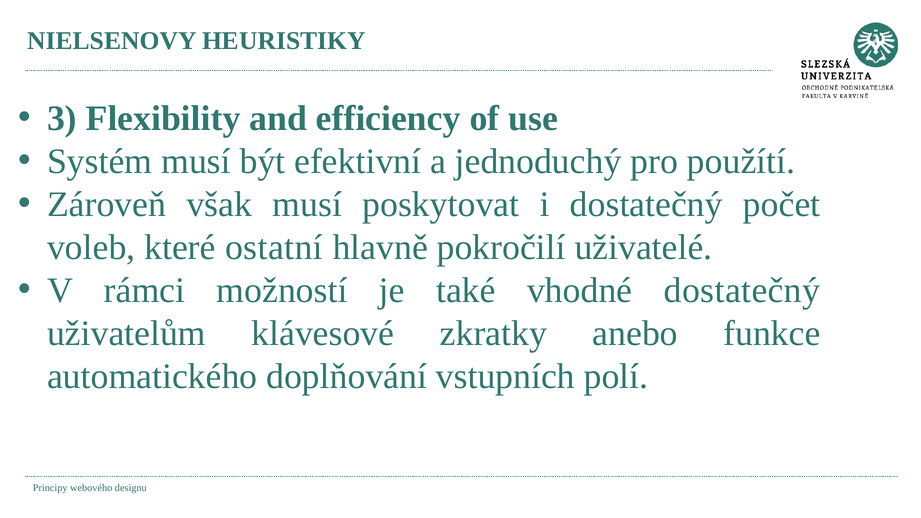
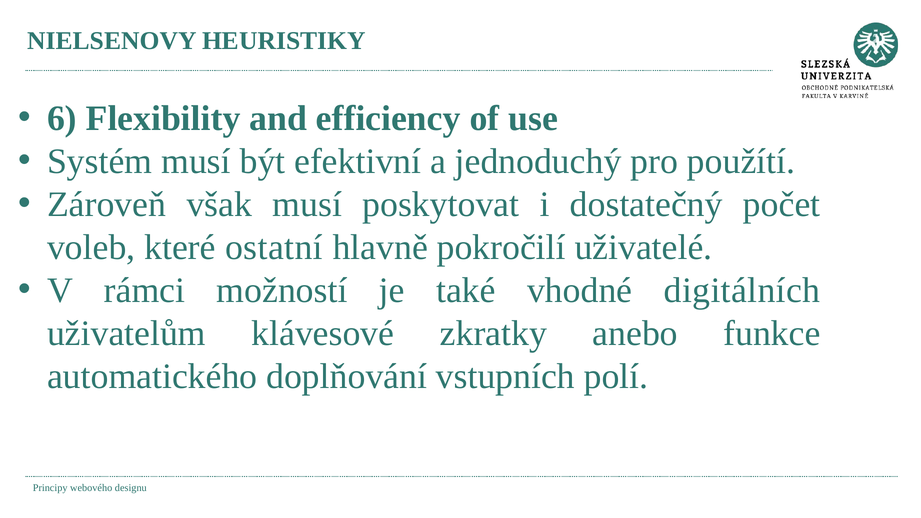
3: 3 -> 6 (62, 119)
vhodné dostatečný: dostatečný -> digitálních (742, 291)
